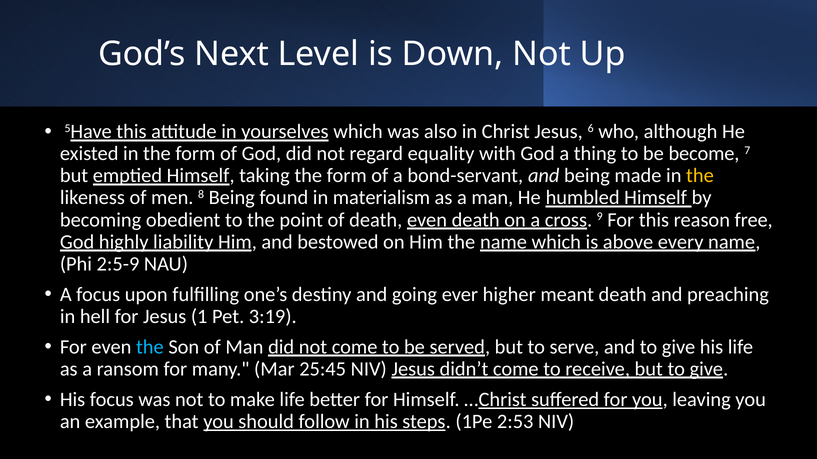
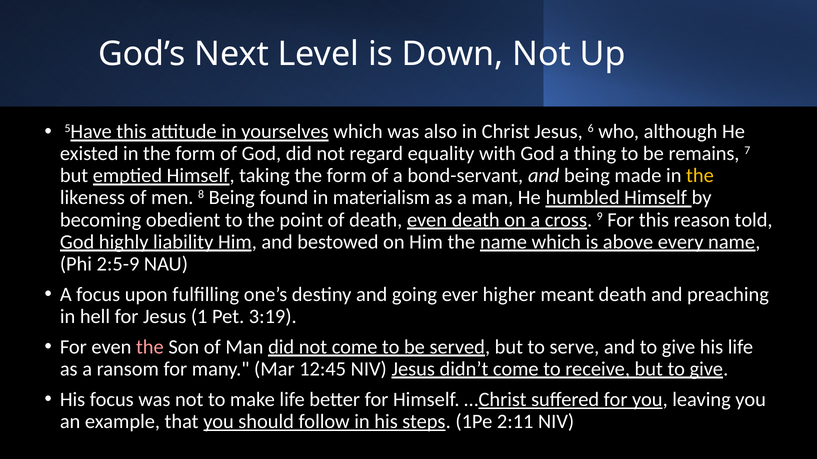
become: become -> remains (704, 154)
free: free -> told (754, 220)
the colour: light blue -> pink (150, 347)
25:45: 25:45 -> 12:45 (323, 369)
2:53: 2:53 -> 2:11 (515, 422)
